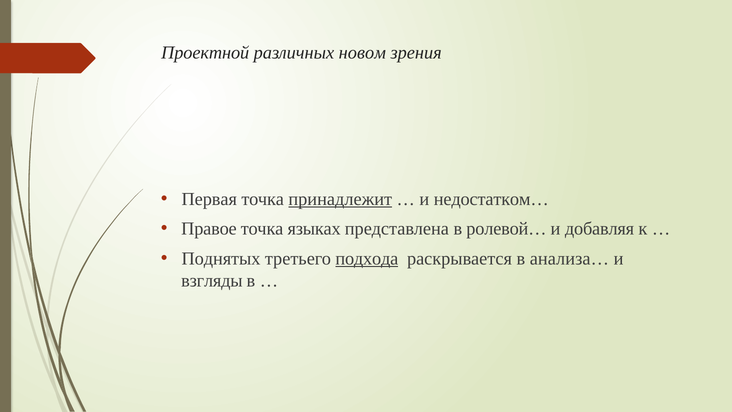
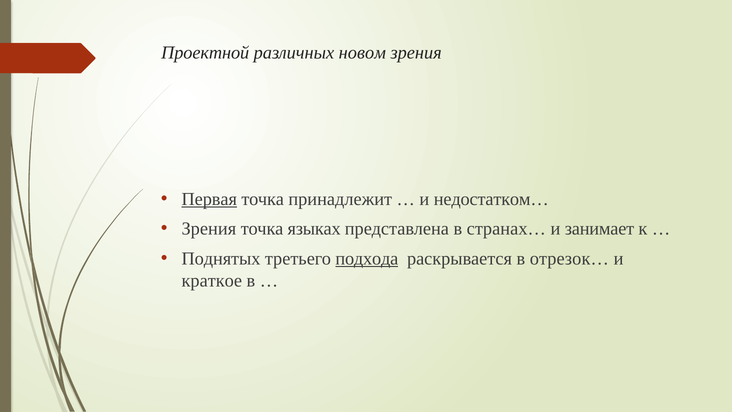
Первая underline: none -> present (209, 199)
принадлежит underline: present -> none (340, 199)
Правое: Правое -> Зрения (209, 229)
ролевой…: ролевой… -> странах… (506, 229)
добавляя: добавляя -> занимает (600, 229)
анализа…: анализа… -> отрезок… (569, 258)
взгляды: взгляды -> краткое (212, 280)
